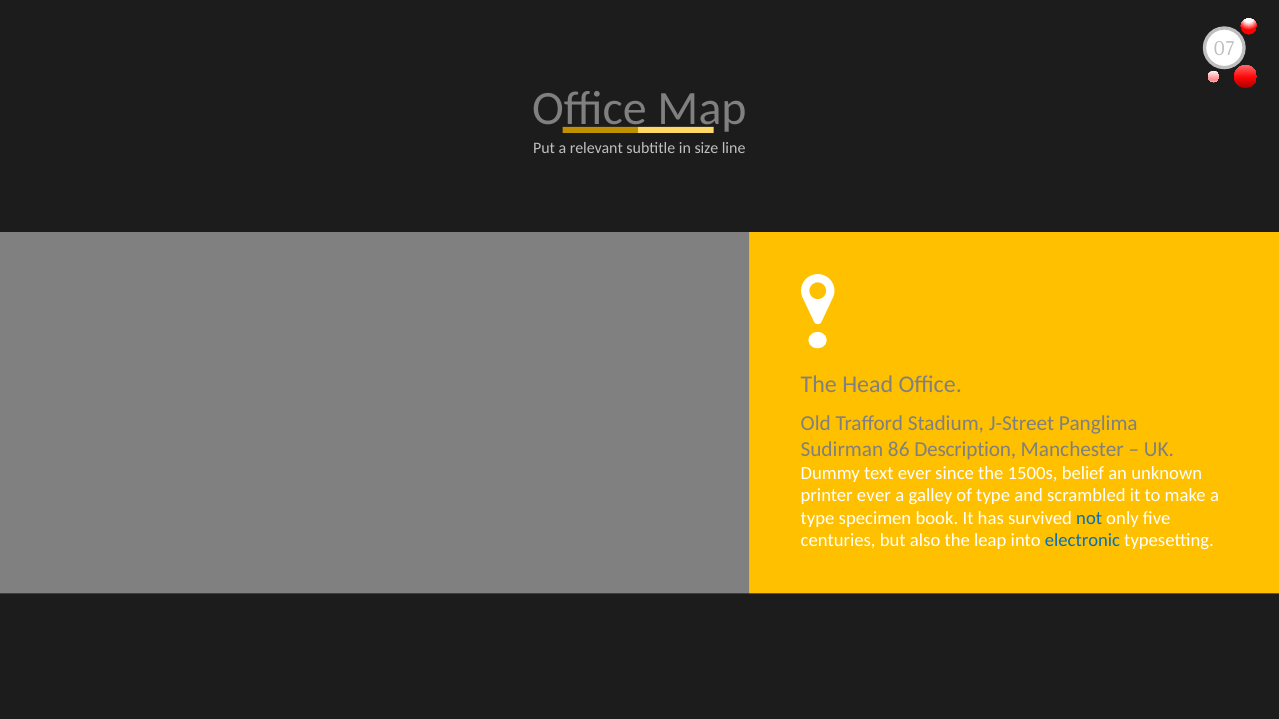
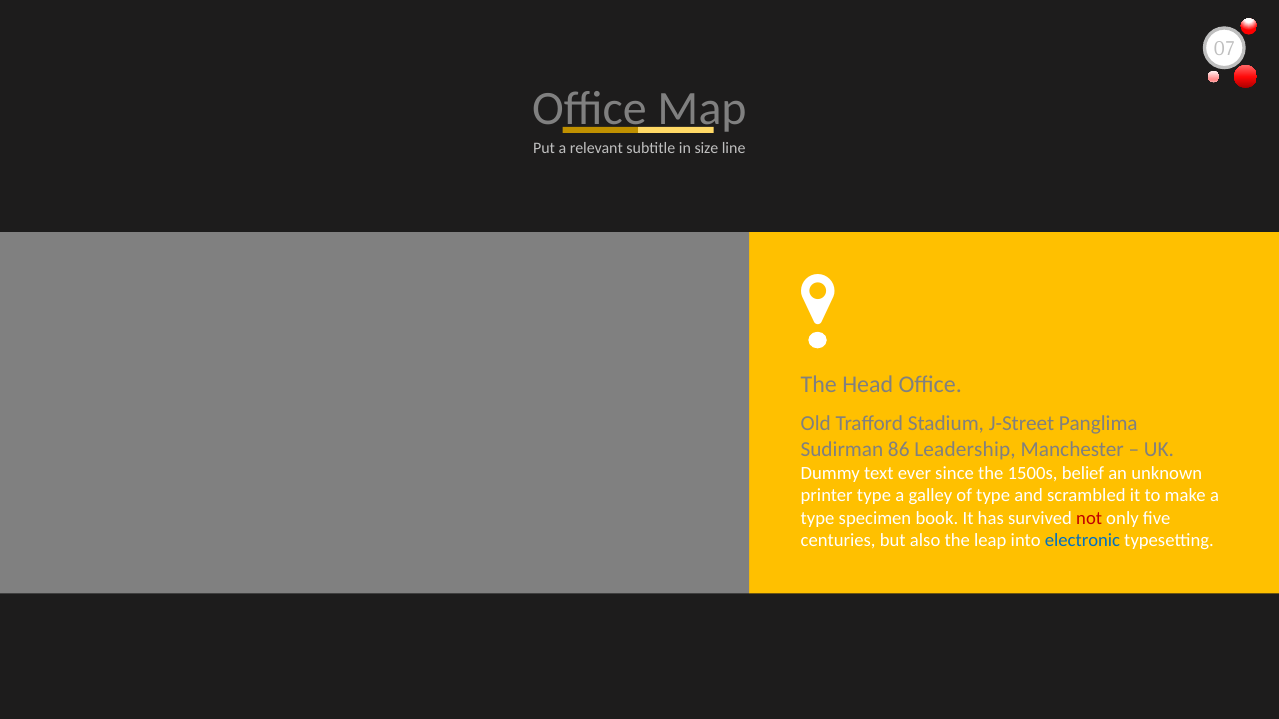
Description: Description -> Leadership (965, 450)
printer ever: ever -> type (874, 496)
not colour: blue -> red (1089, 518)
